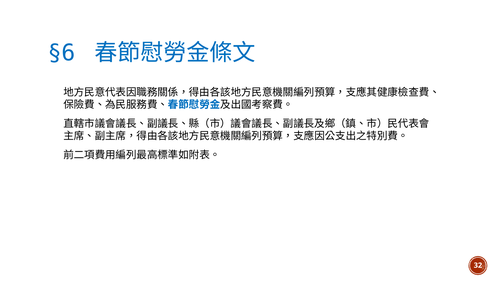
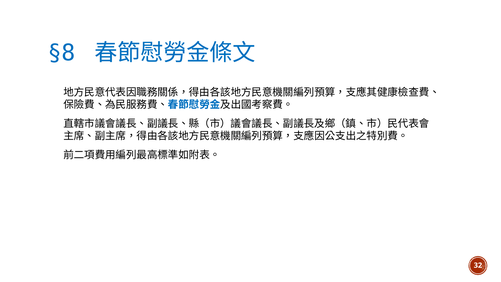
§6: §6 -> §8 (62, 53)
